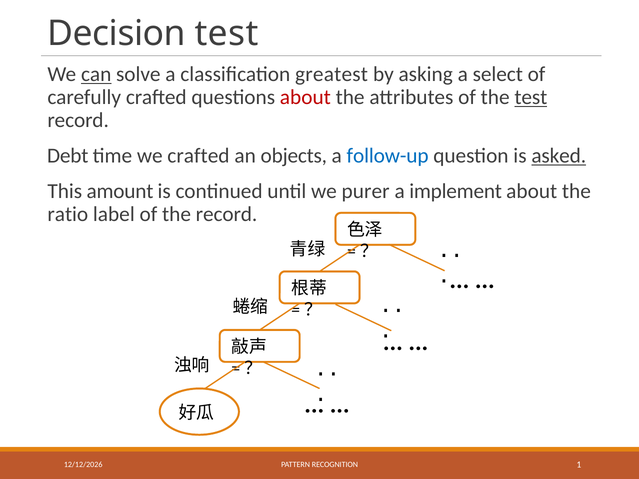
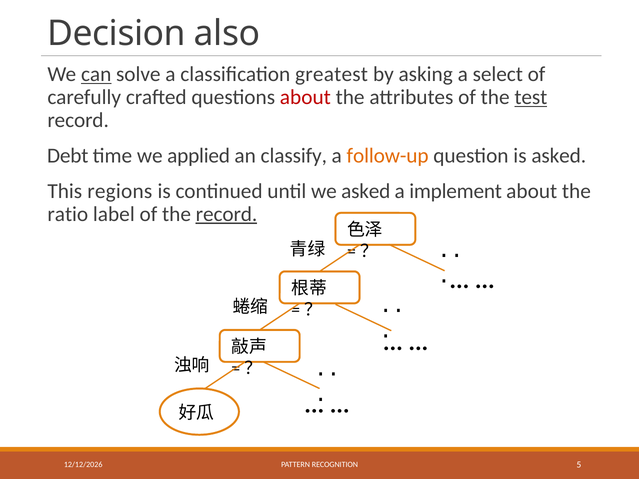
Decision test: test -> also (227, 33)
we crafted: crafted -> applied (199, 156)
objects: objects -> classify (294, 156)
follow-up colour: blue -> orange (388, 156)
asked underline: present -> none (559, 156)
amount: amount -> regions (120, 191)
we purer: purer -> asked (366, 191)
record underline: none -> present (227, 214)
1: 1 -> 5 (579, 465)
